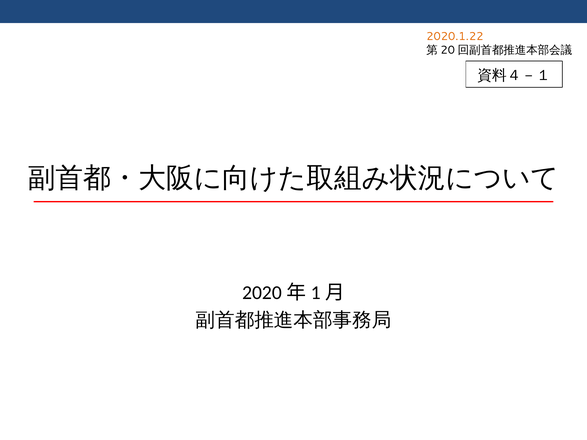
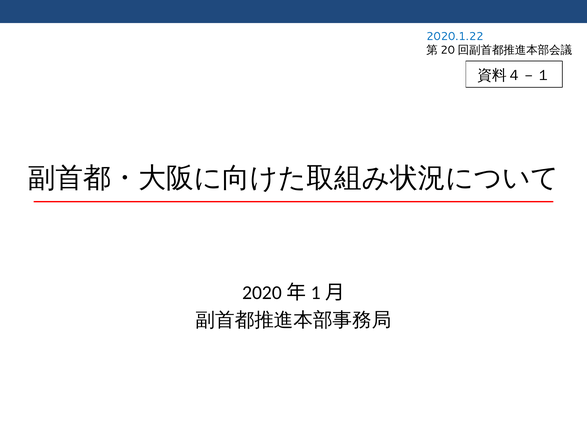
2020.1.22 colour: orange -> blue (455, 36)
